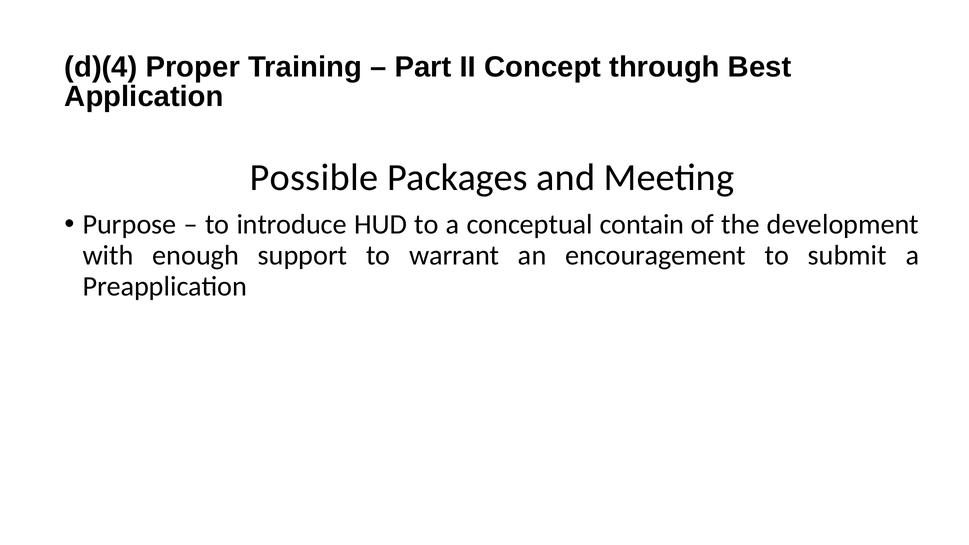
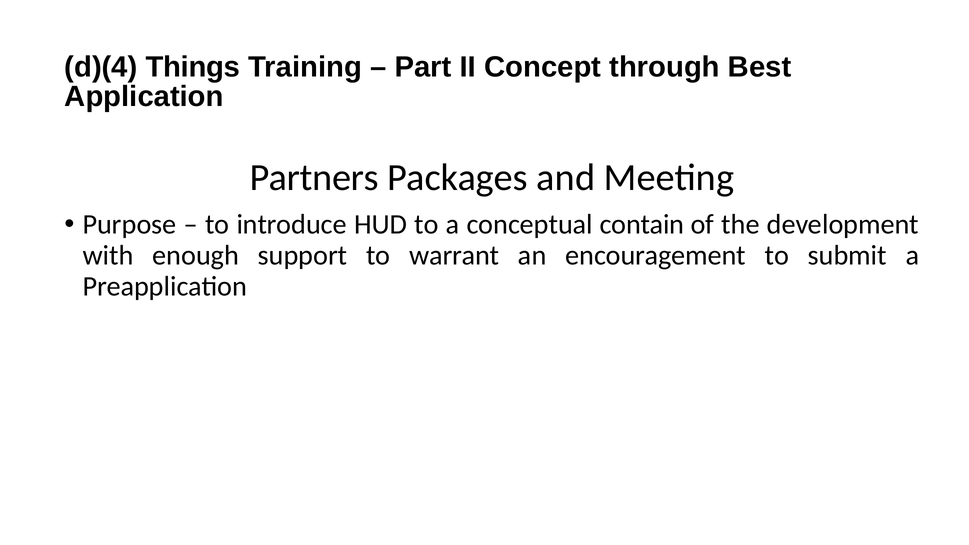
Proper: Proper -> Things (193, 67)
Possible: Possible -> Partners (314, 178)
